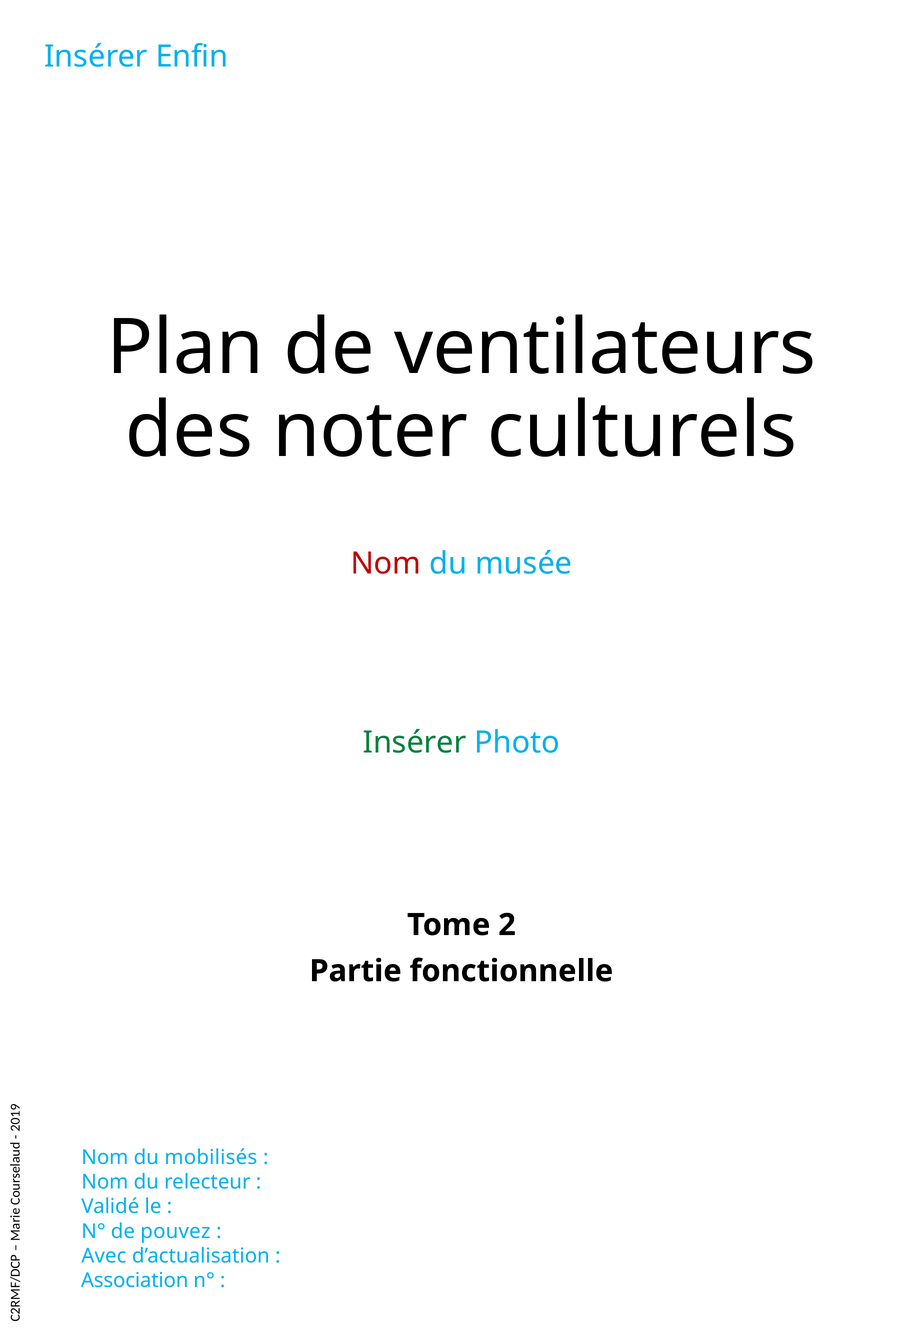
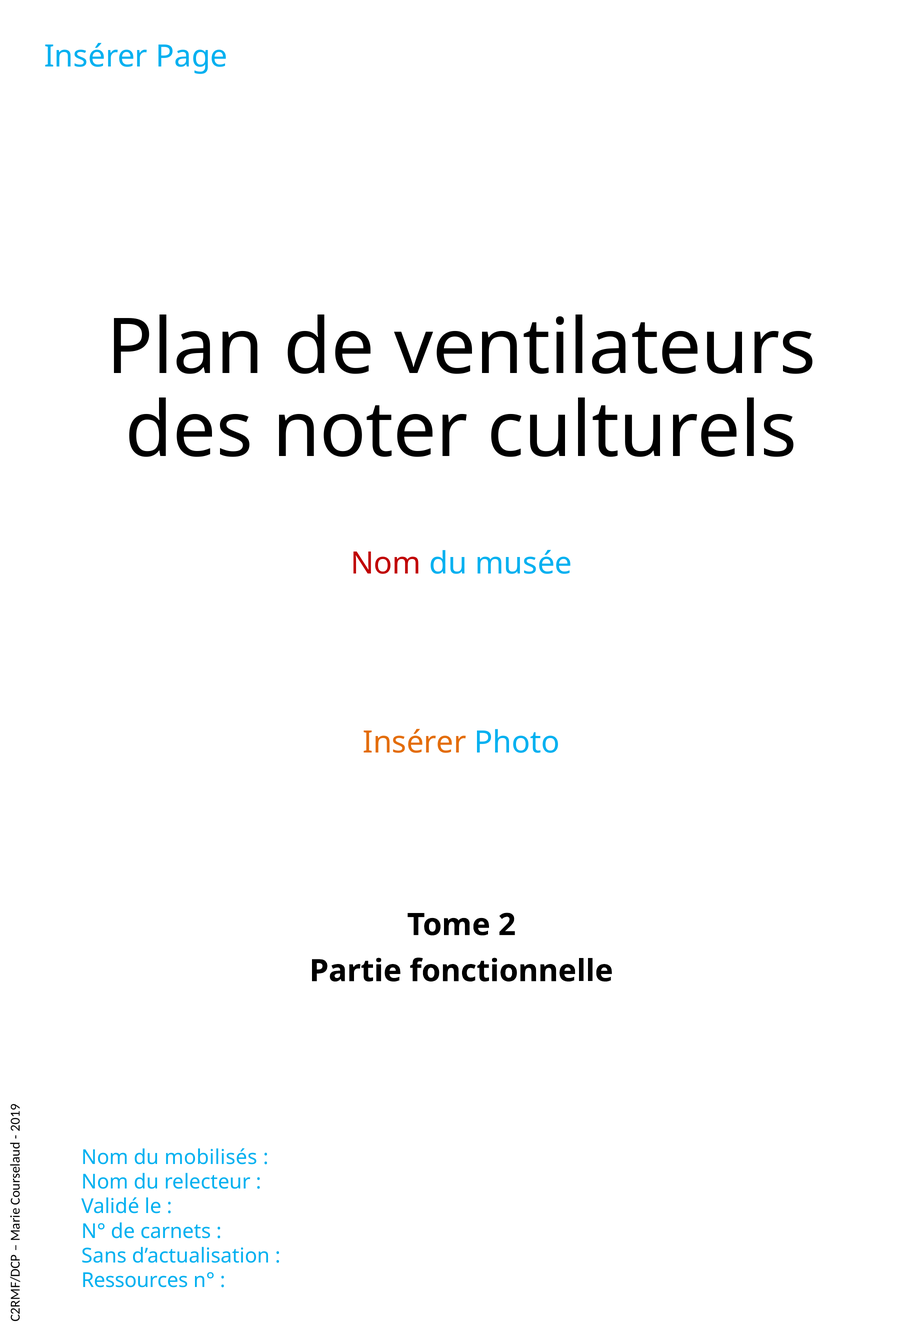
Enfin: Enfin -> Page (192, 57)
Insérer colour: green -> orange (414, 742)
pouvez: pouvez -> carnets (176, 1231)
Avec: Avec -> Sans (104, 1255)
Association: Association -> Ressources (135, 1280)
